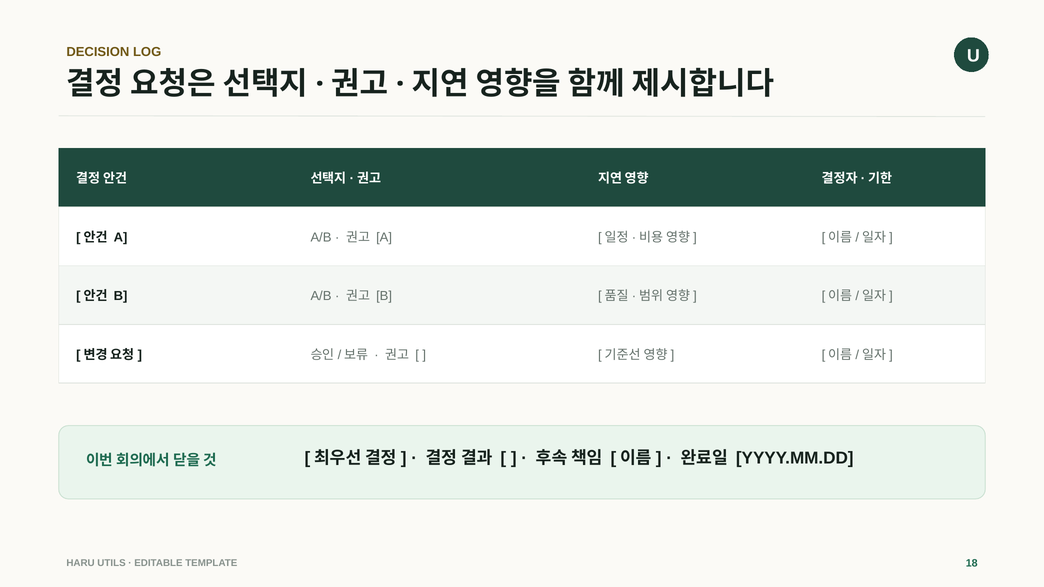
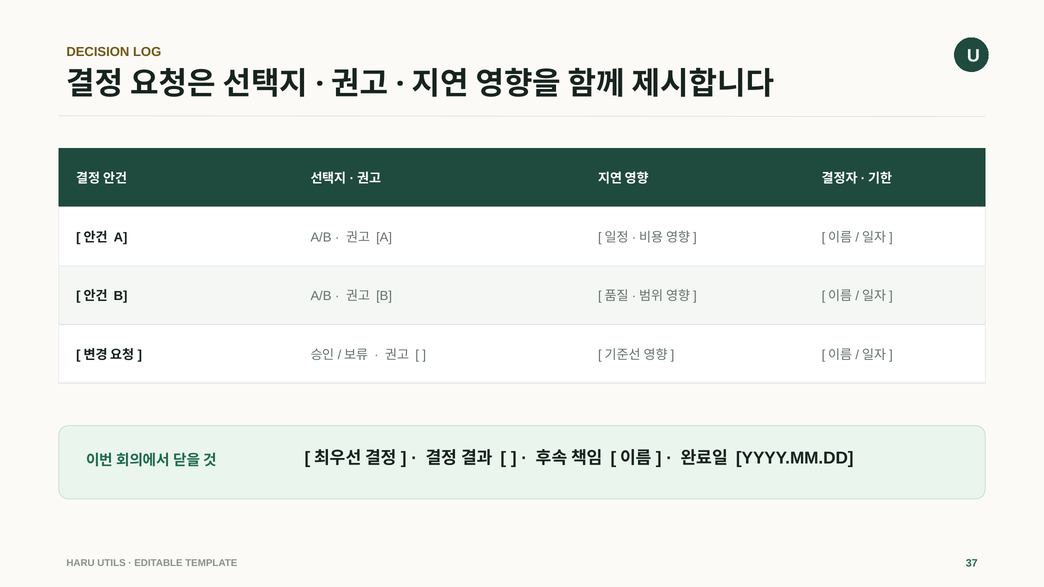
18: 18 -> 37 (972, 563)
